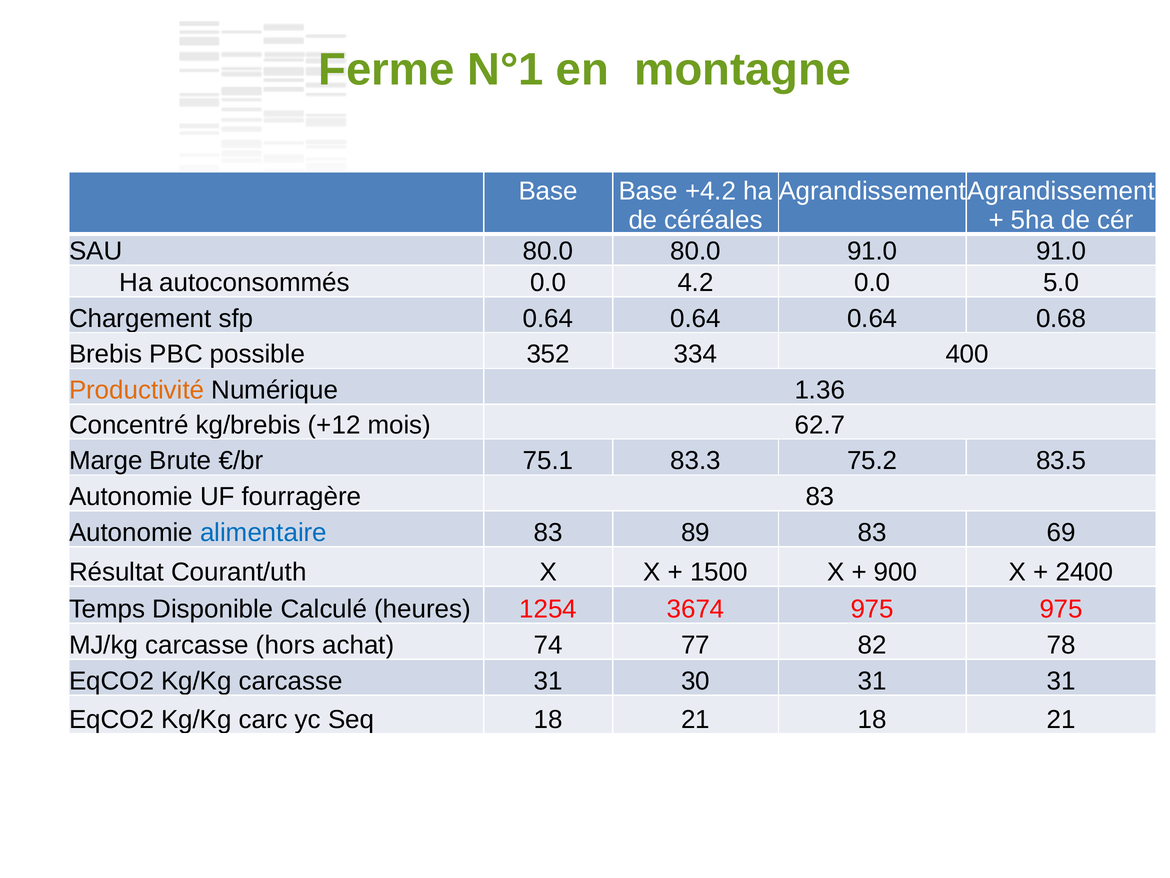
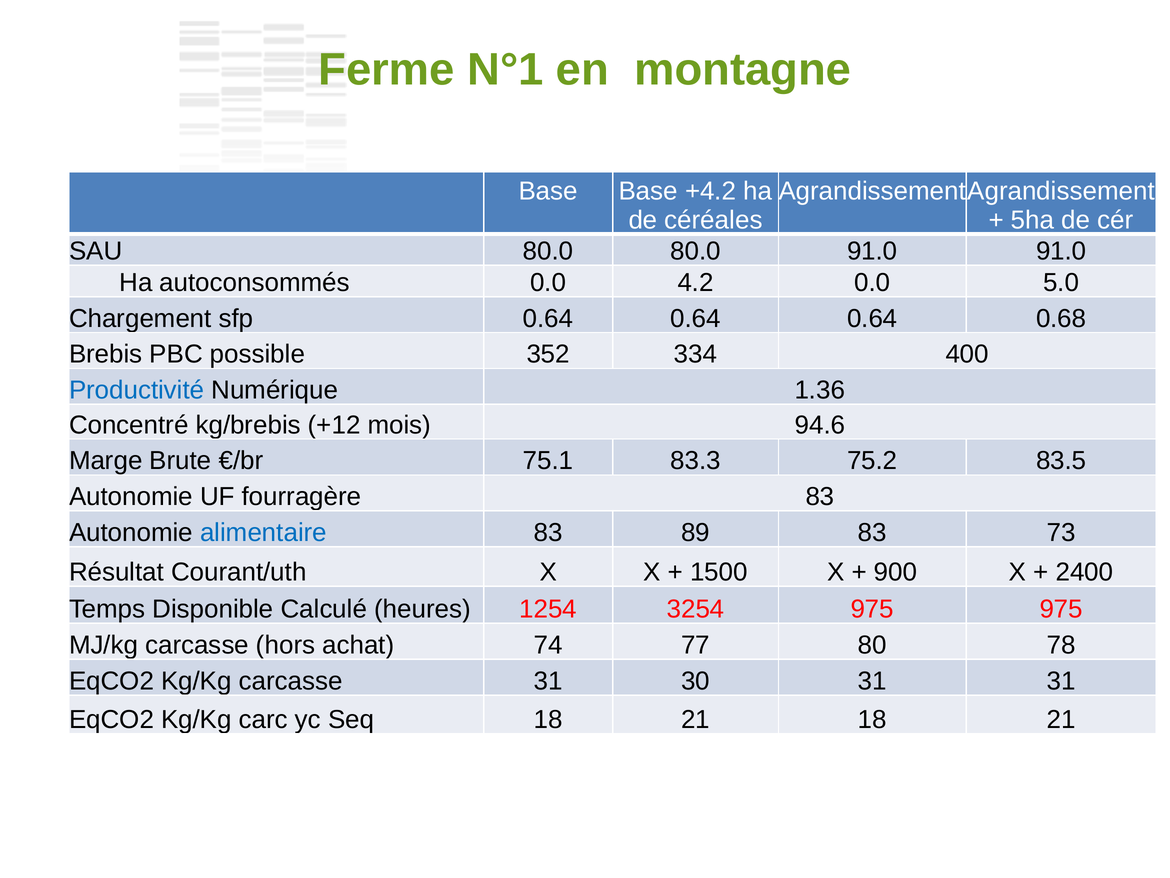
Productivité colour: orange -> blue (137, 390)
62.7: 62.7 -> 94.6 (820, 425)
69: 69 -> 73 (1061, 532)
3674: 3674 -> 3254 (696, 609)
82: 82 -> 80 (872, 645)
